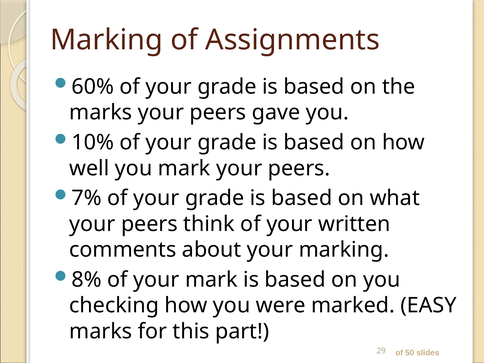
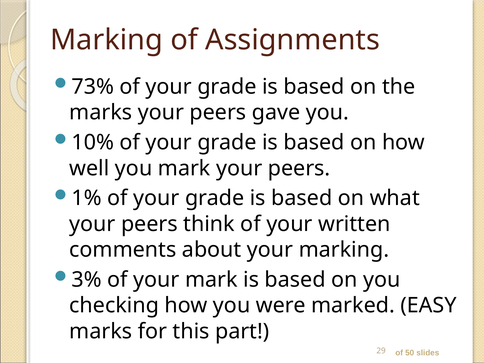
60%: 60% -> 73% (93, 87)
7%: 7% -> 1% (87, 198)
8%: 8% -> 3% (87, 280)
